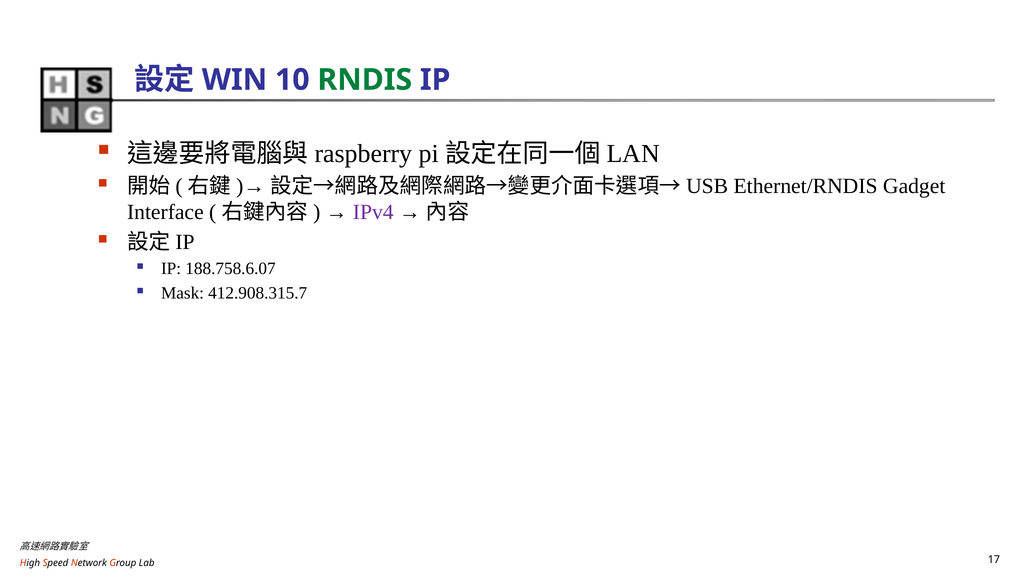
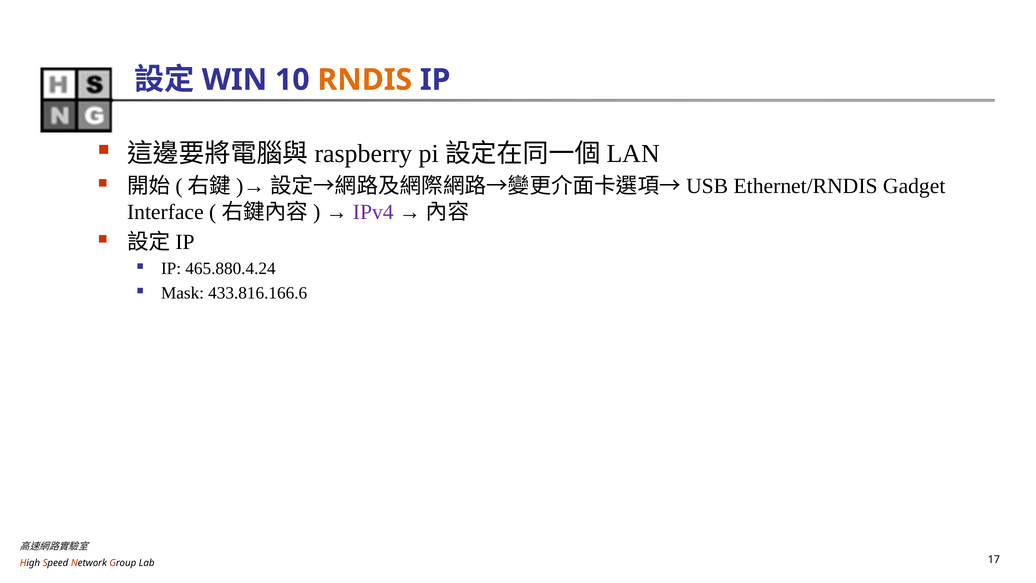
RNDIS colour: green -> orange (365, 80)
188.758.6.07: 188.758.6.07 -> 465.880.4.24 (230, 269)
412.908.315.7: 412.908.315.7 -> 433.816.166.6 (258, 293)
